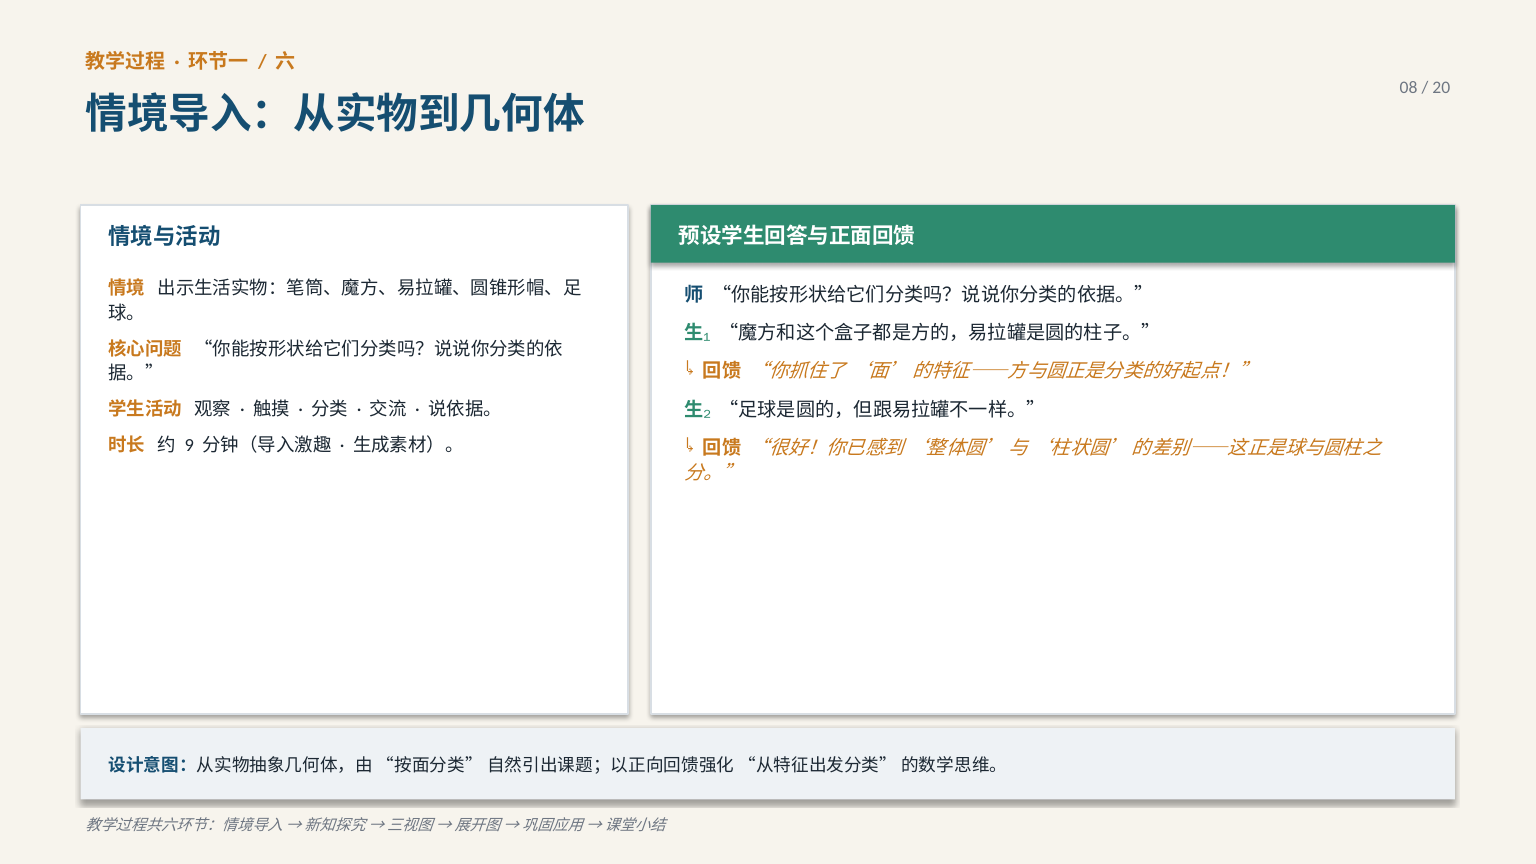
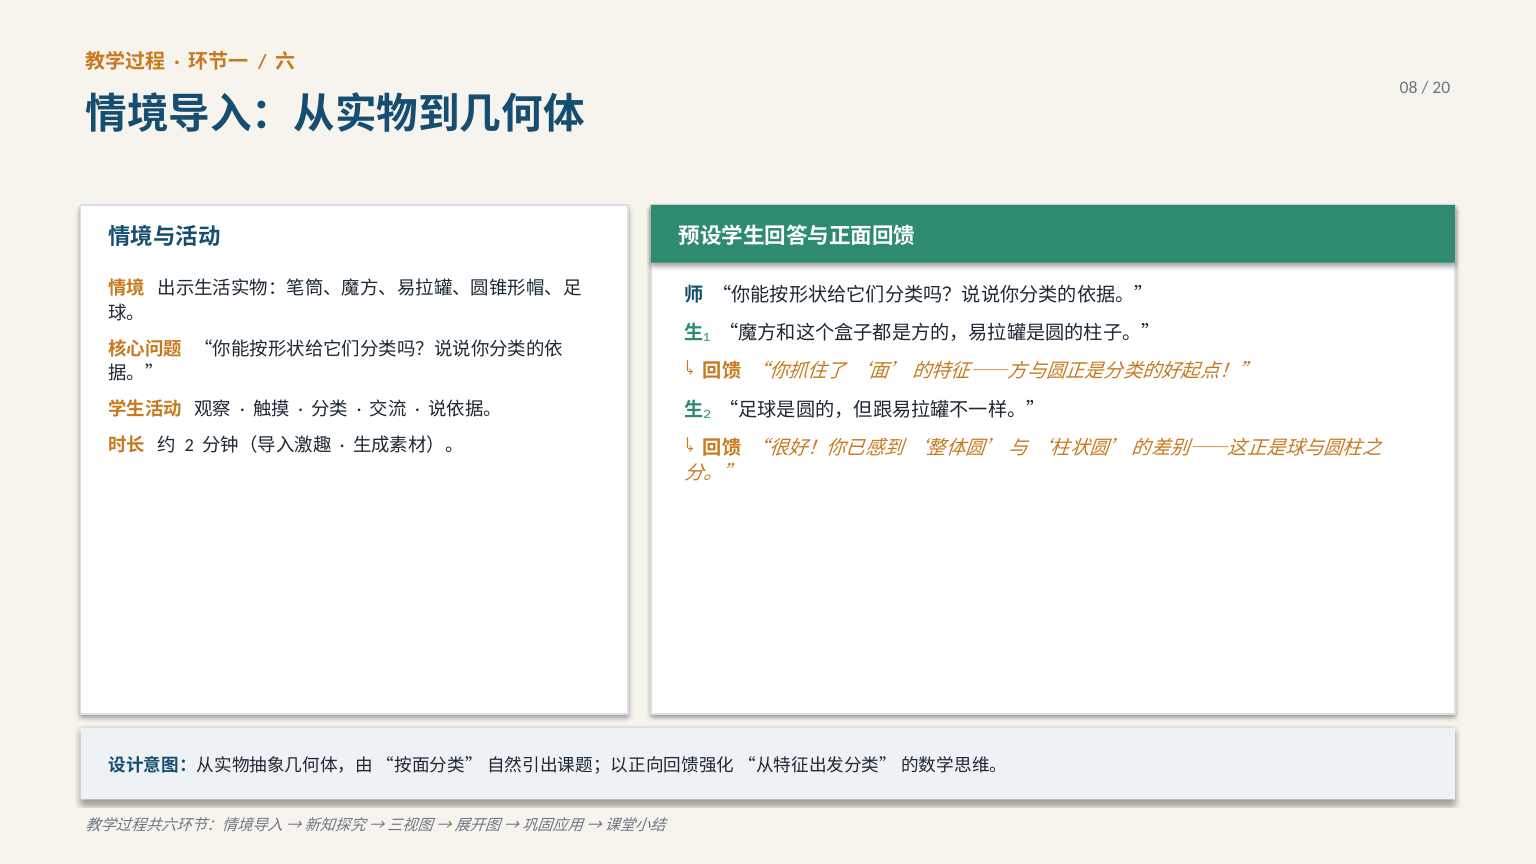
9: 9 -> 2 (189, 446)
